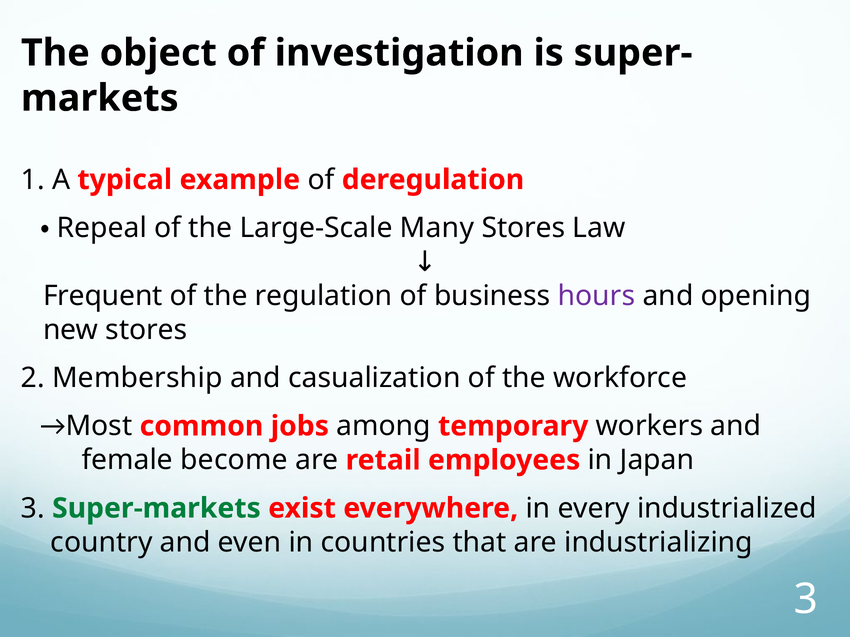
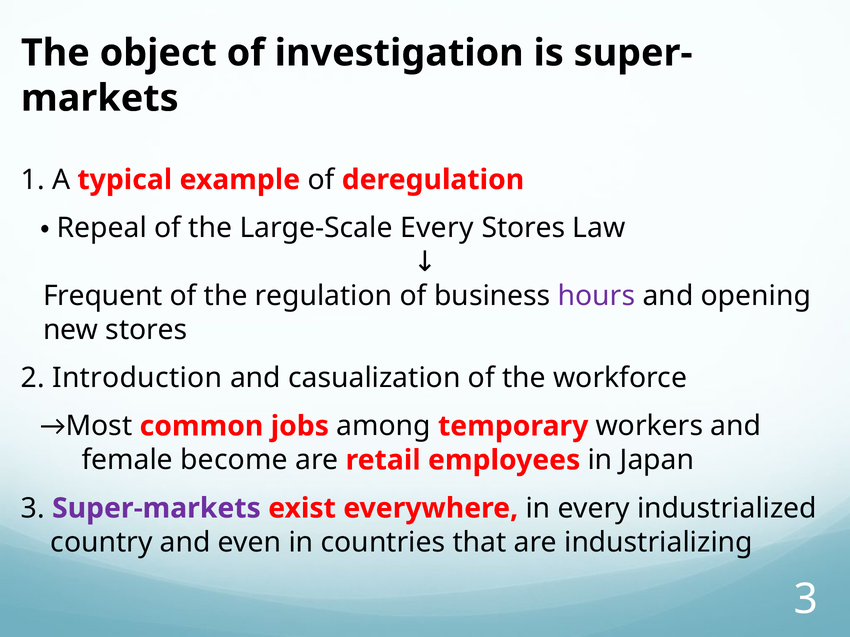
Large-Scale Many: Many -> Every (437, 228)
Membership: Membership -> Introduction (137, 378)
Super-markets colour: green -> purple (156, 509)
